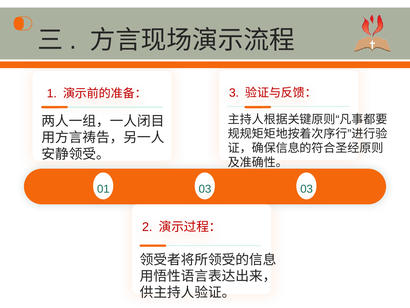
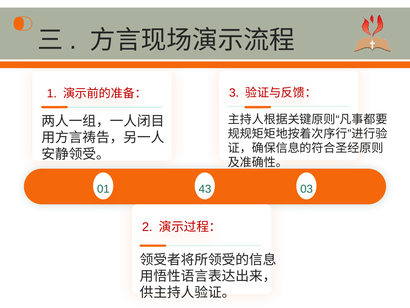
01 03: 03 -> 43 (205, 189)
